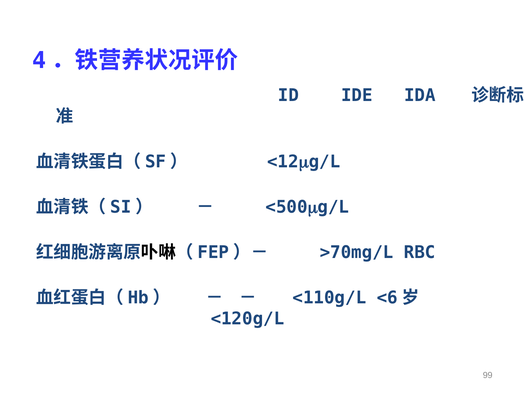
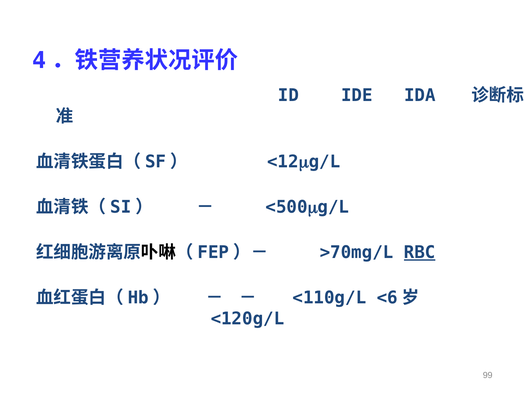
RBC underline: none -> present (420, 252)
